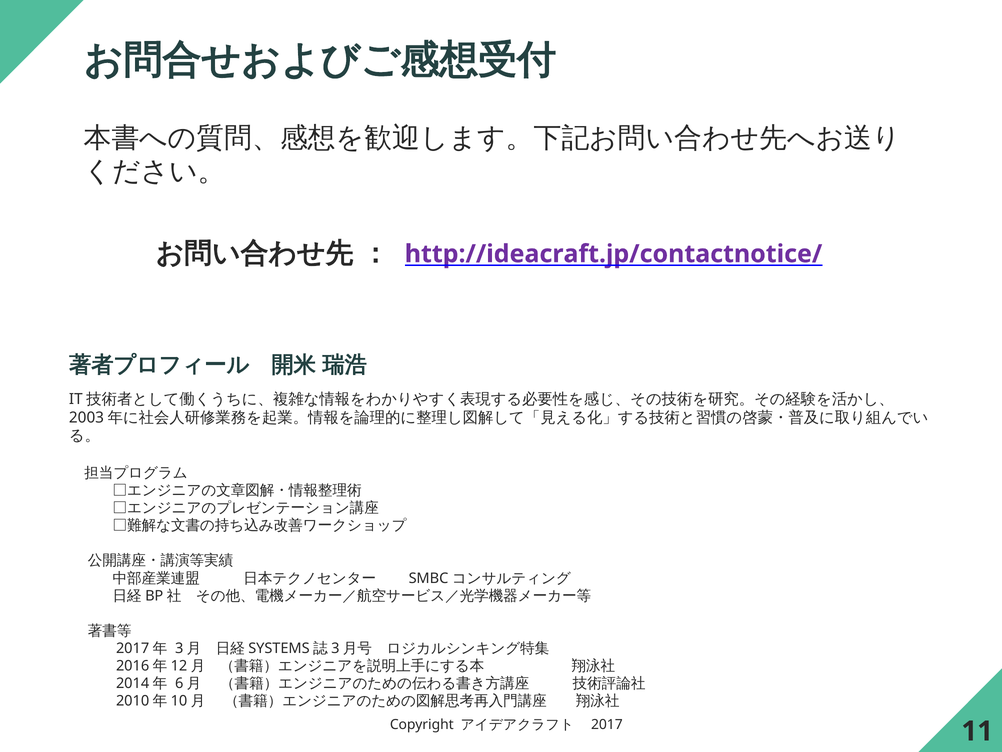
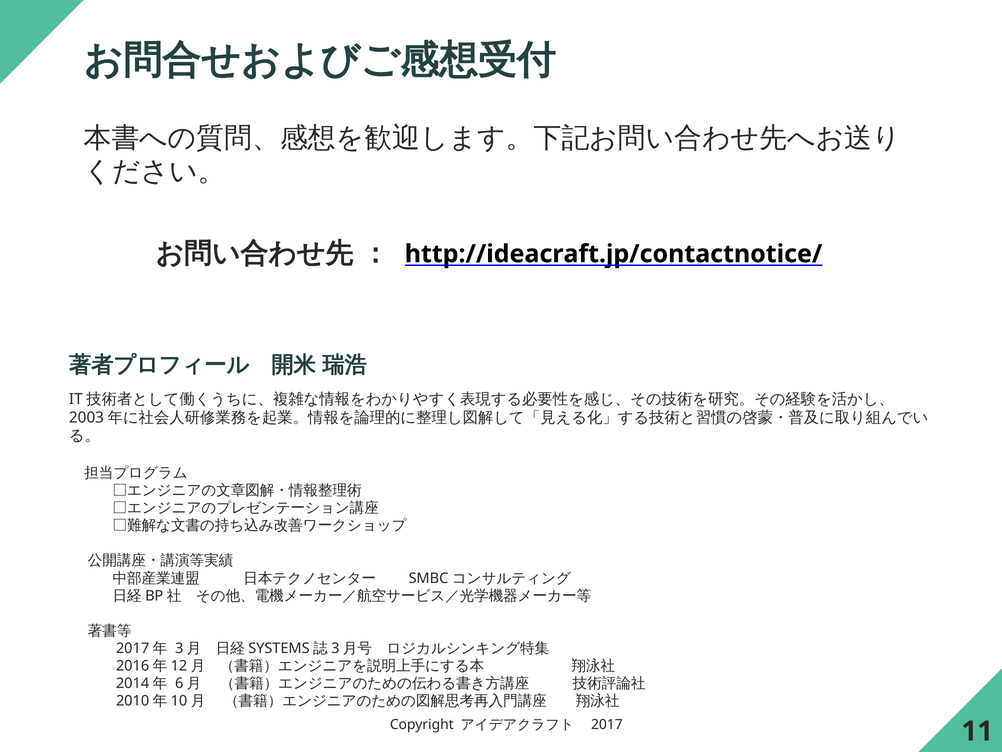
http://ideacraft.jp/contactnotice/ colour: purple -> black (614, 254)
